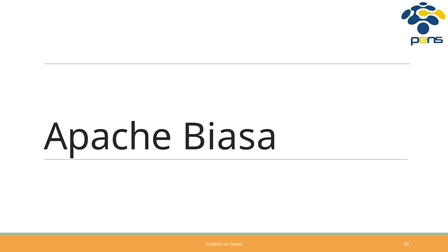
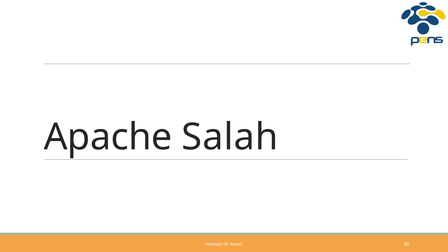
Biasa: Biasa -> Salah (230, 137)
